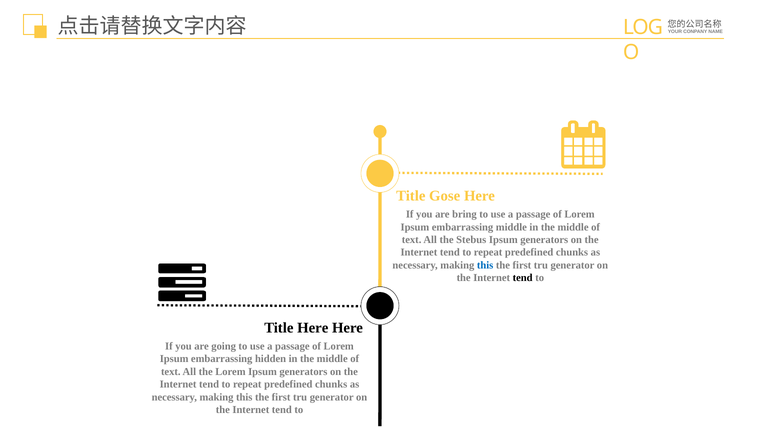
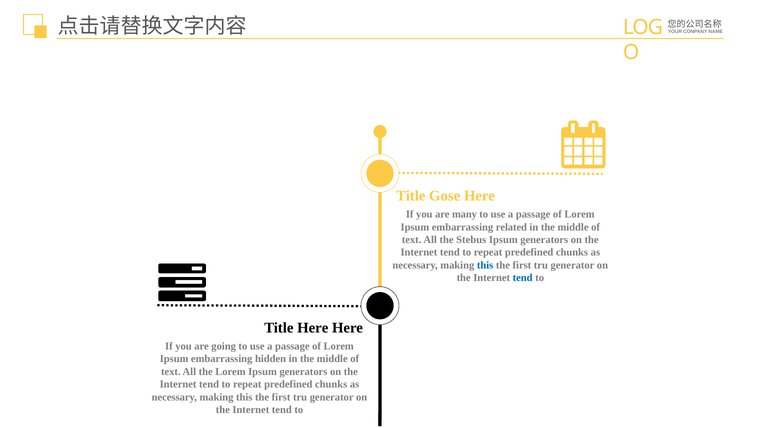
bring: bring -> many (465, 214)
embarrassing middle: middle -> related (511, 227)
tend colour: black -> blue (523, 277)
